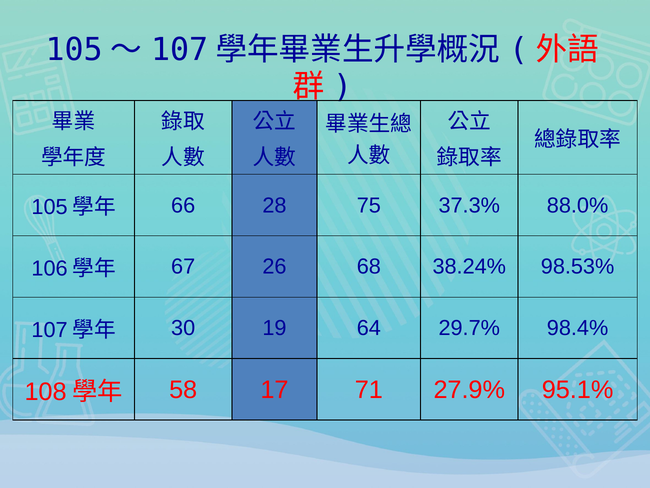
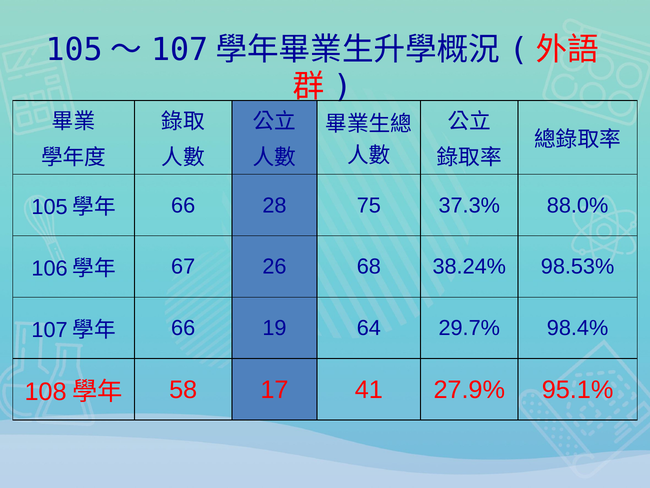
30: 30 -> 66 (183, 328)
71: 71 -> 41 (369, 389)
